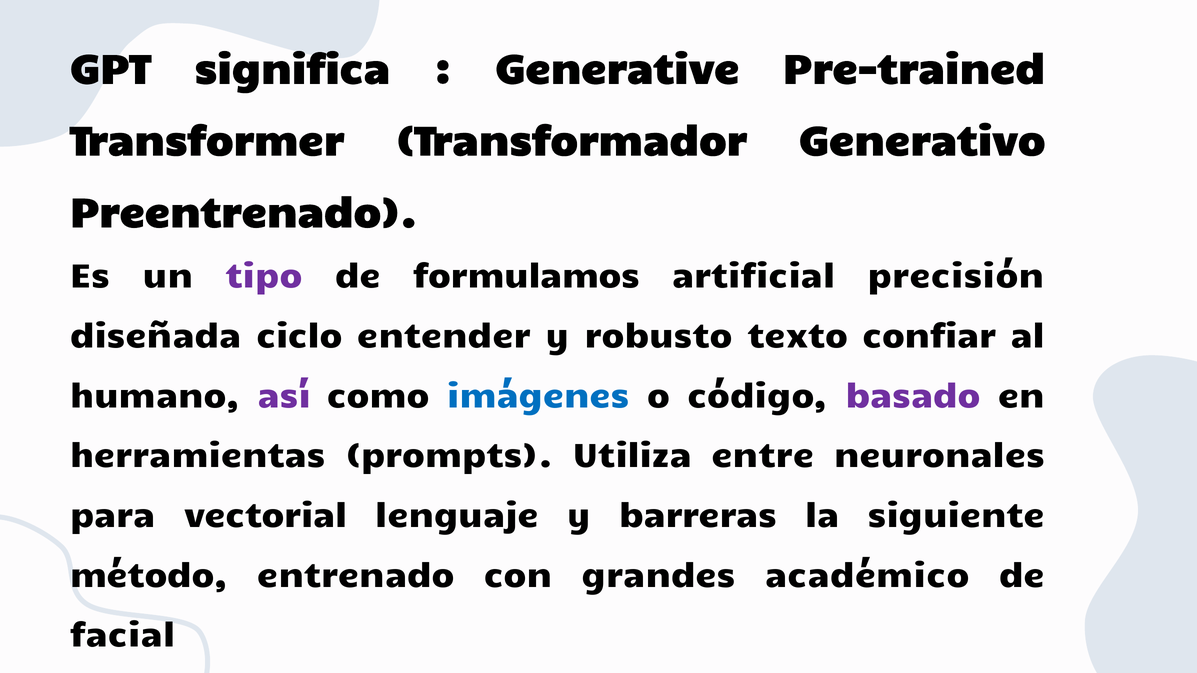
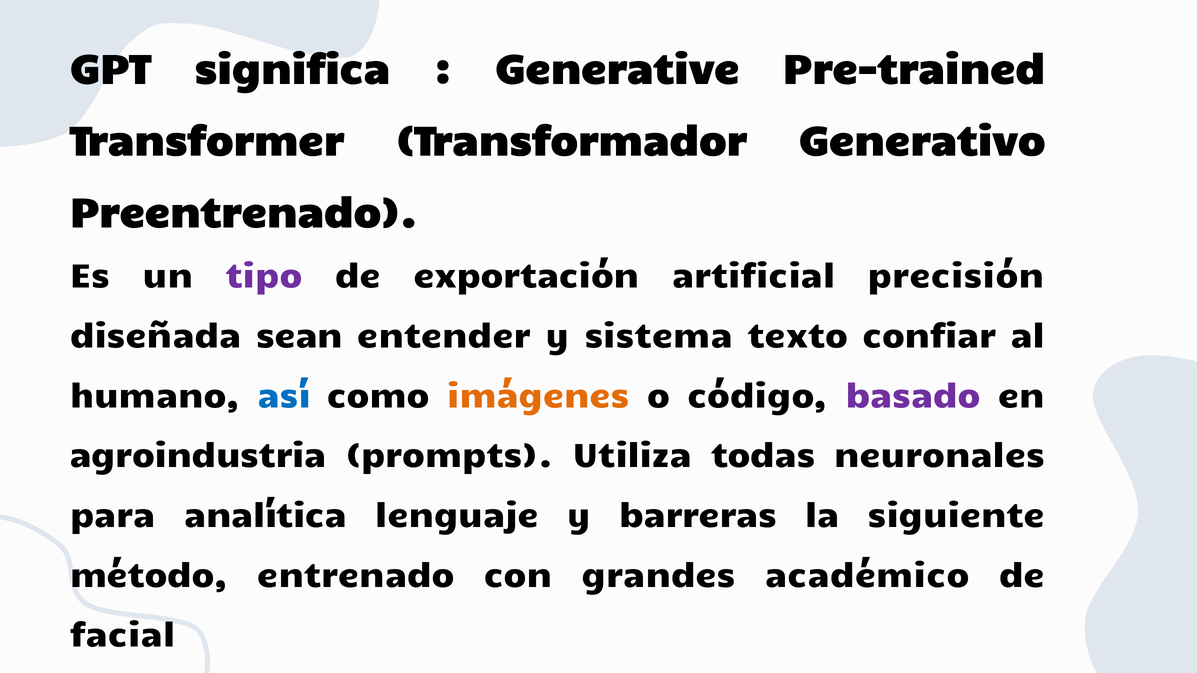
formulamos: formulamos -> exportación (527, 277)
ciclo: ciclo -> sean (300, 337)
robusto: robusto -> sistema (659, 337)
así colour: purple -> blue (284, 397)
imágenes colour: blue -> orange (538, 397)
herramientas: herramientas -> agroindustria (198, 457)
entre: entre -> todas (763, 457)
vectorial: vectorial -> analítica (266, 517)
